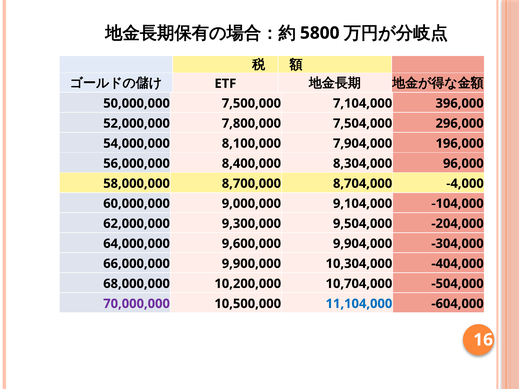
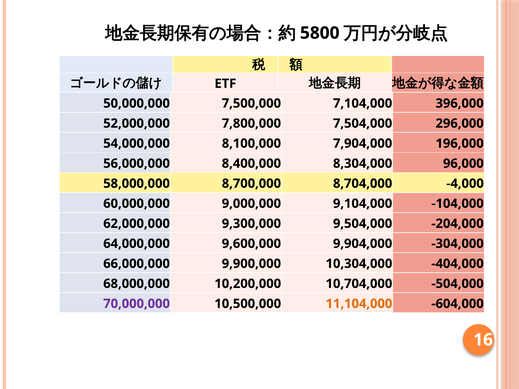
11,104,000 colour: blue -> orange (359, 304)
